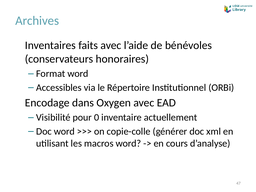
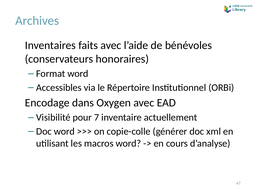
0: 0 -> 7 (97, 117)
